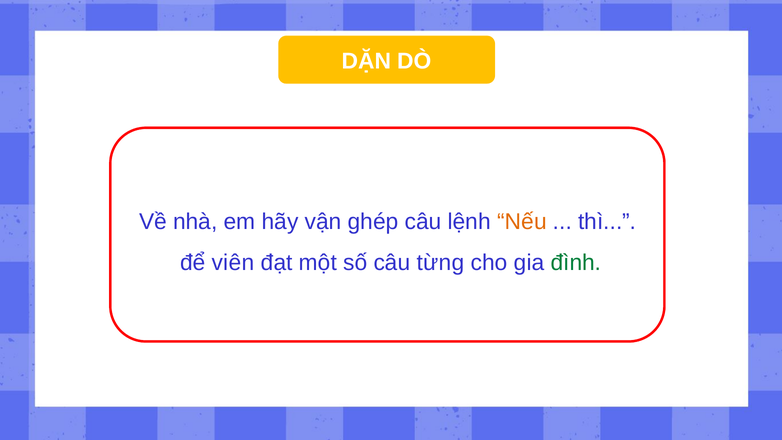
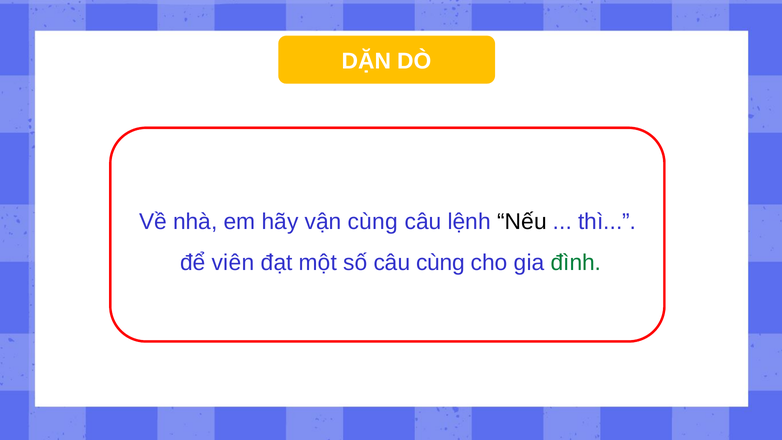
vận ghép: ghép -> cùng (373, 222)
Nếu colour: orange -> black (522, 222)
câu từng: từng -> cùng (441, 263)
